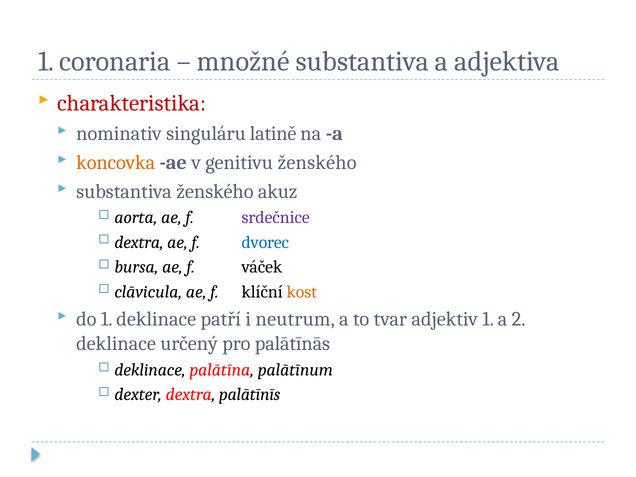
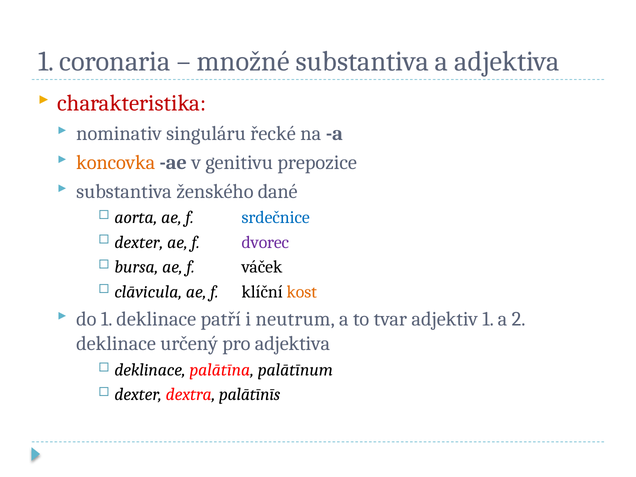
latině: latině -> řecké (273, 134)
genitivu ženského: ženského -> prepozice (317, 162)
akuz: akuz -> dané (278, 191)
srdečnice colour: purple -> blue (276, 217)
dextra: dextra -> dexter (139, 242)
dvorec colour: blue -> purple (265, 242)
pro palātīnās: palātīnās -> adjektiva (292, 344)
